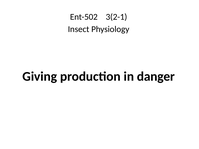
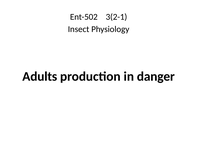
Giving: Giving -> Adults (40, 76)
